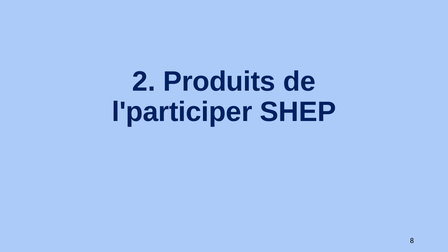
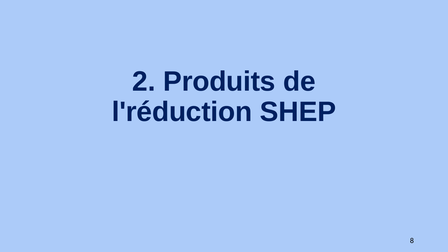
l'participer: l'participer -> l'réduction (182, 112)
